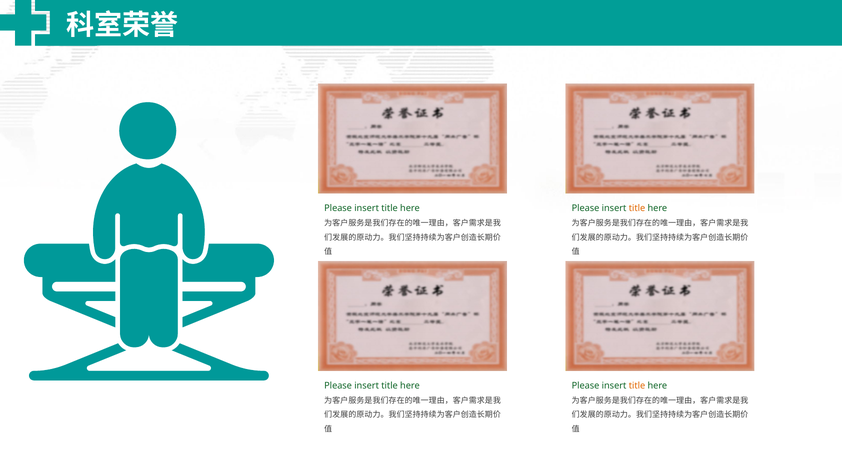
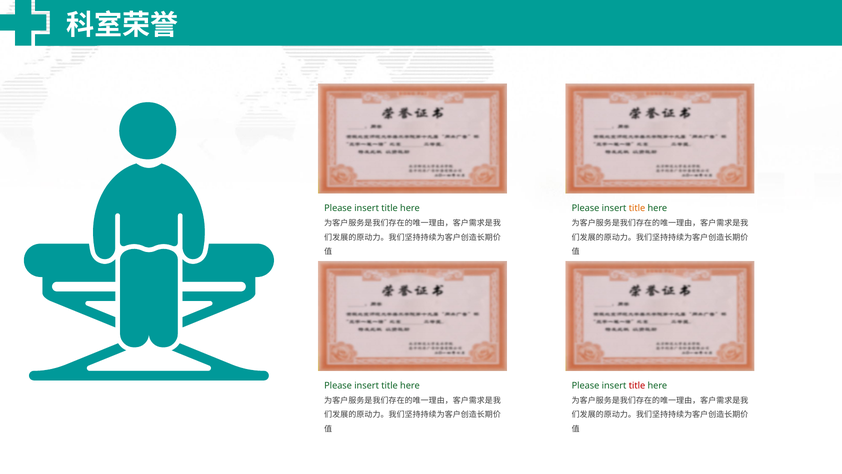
title colour: orange -> red (637, 385)
